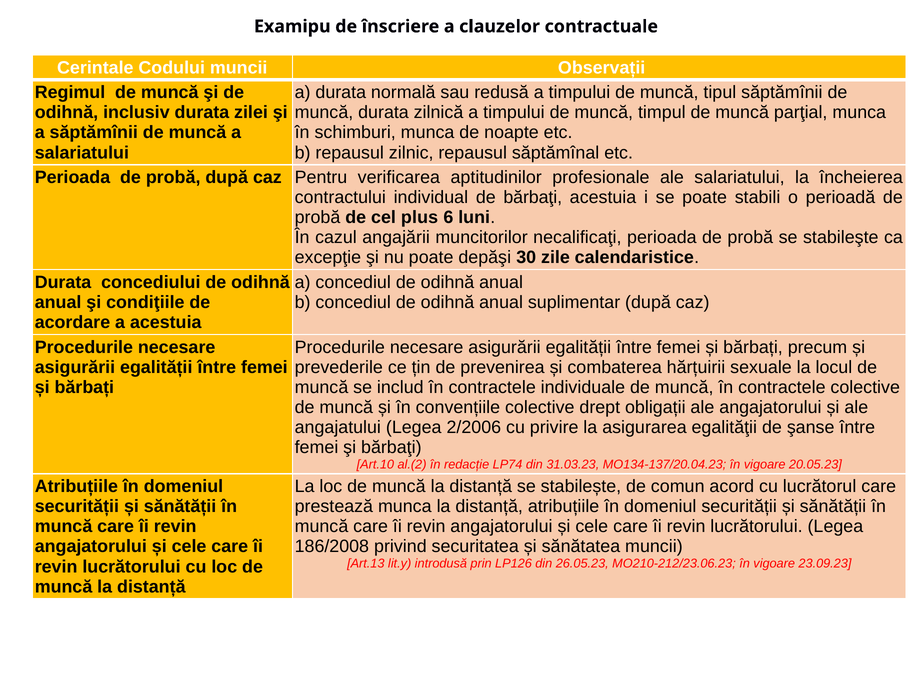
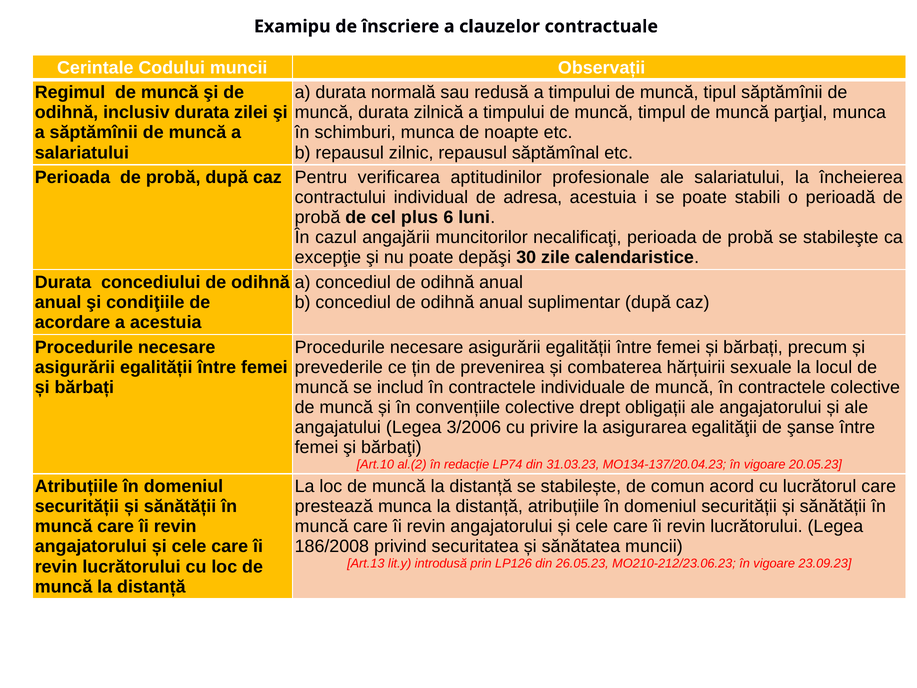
de bărbaţi: bărbaţi -> adresa (533, 197)
2/2006: 2/2006 -> 3/2006 (474, 427)
